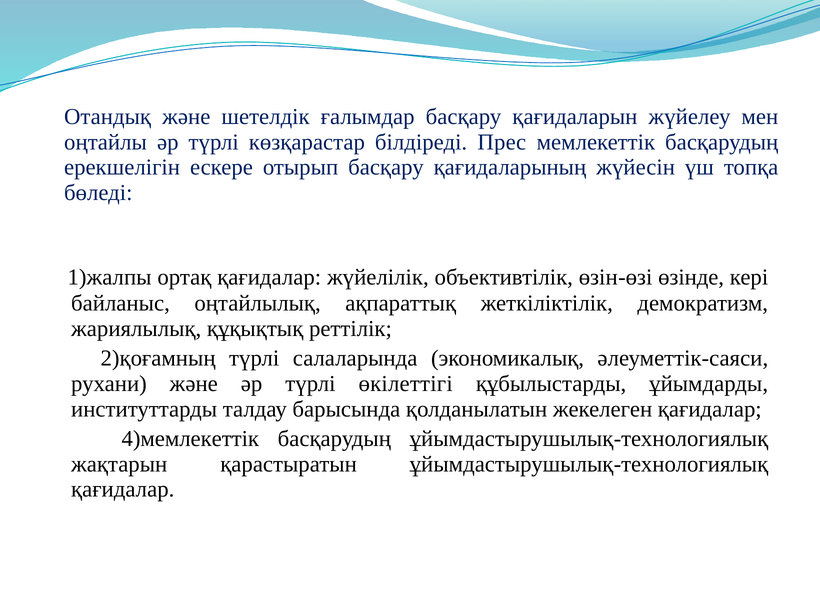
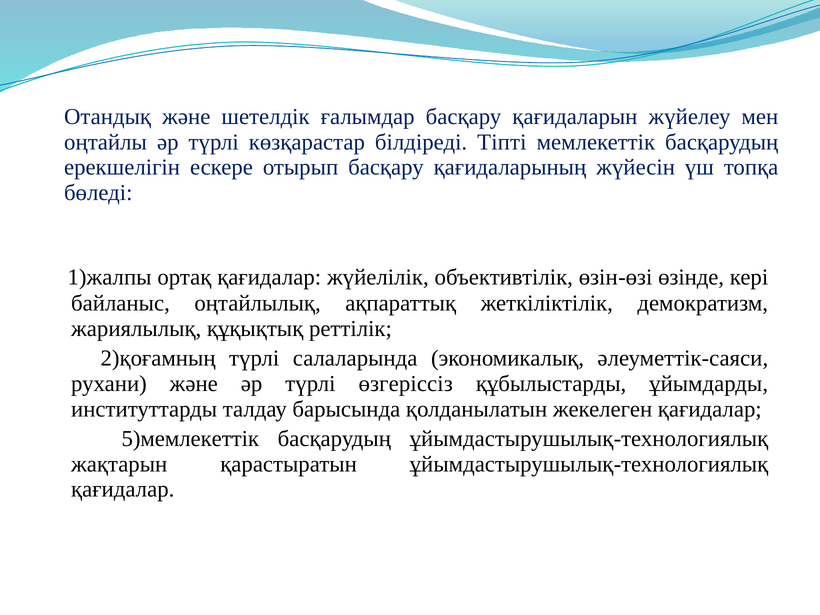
Прес: Прес -> Тіпті (502, 142)
өкілеттігі: өкілеттігі -> өзгеріссіз (406, 384)
4)мемлекеттік: 4)мемлекеттік -> 5)мемлекеттік (190, 439)
